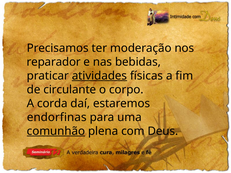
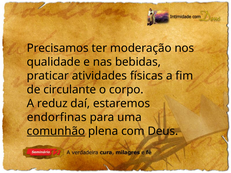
reparador: reparador -> qualidade (54, 62)
atividades underline: present -> none (99, 76)
corda: corda -> reduz (52, 104)
